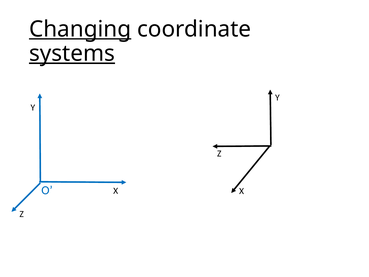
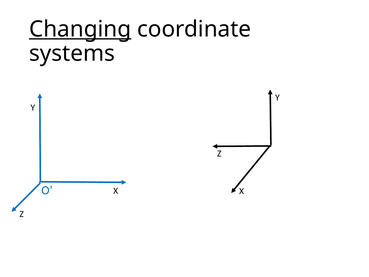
systems underline: present -> none (72, 54)
